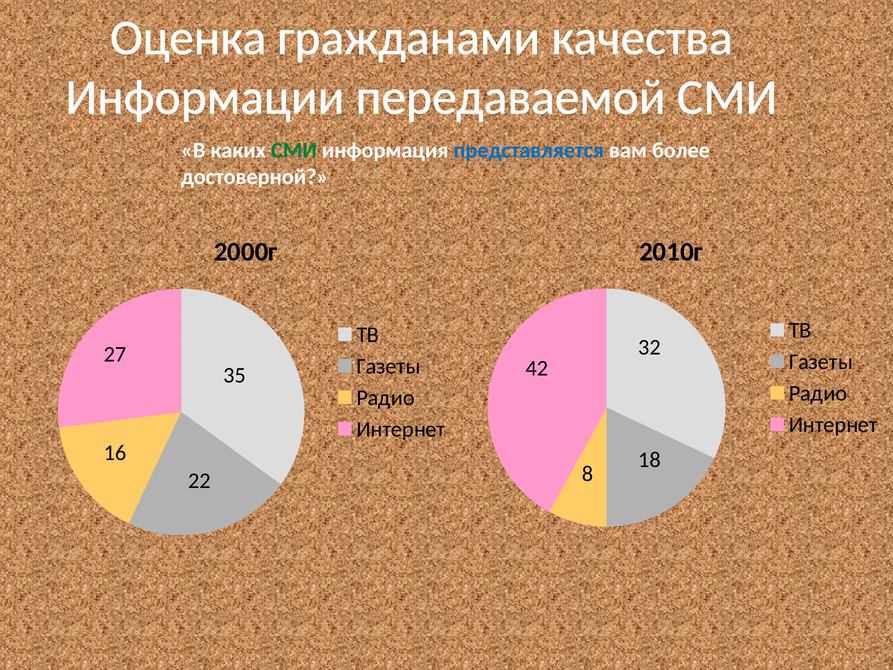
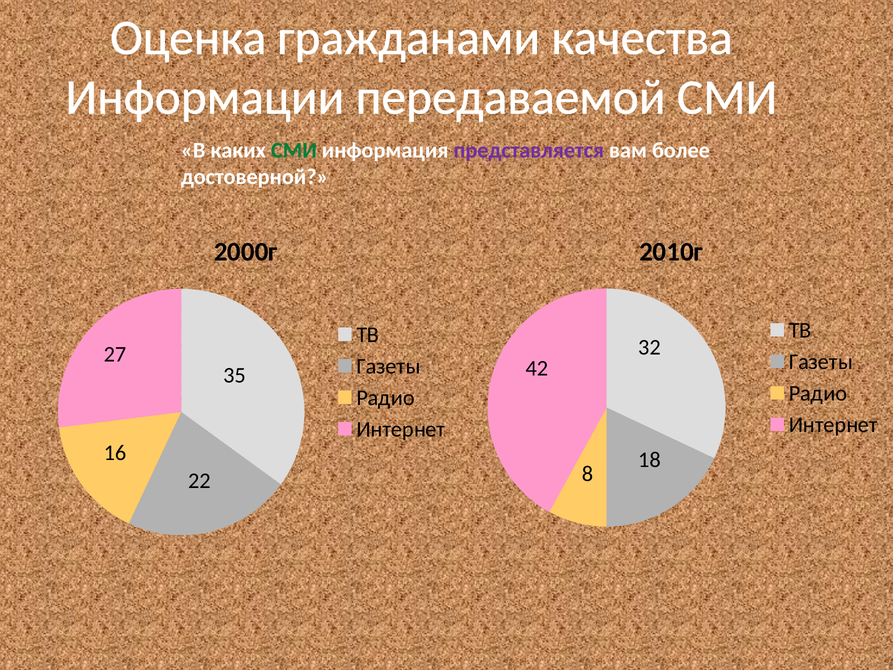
представляется colour: blue -> purple (529, 150)
